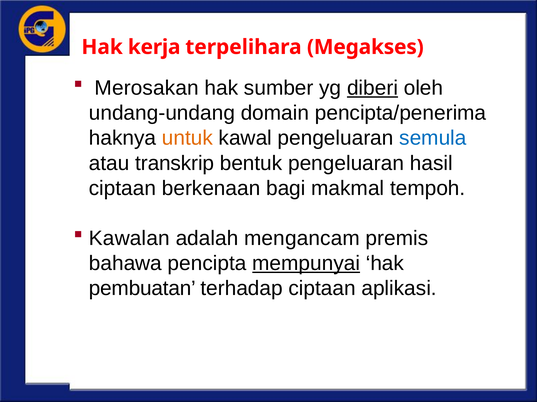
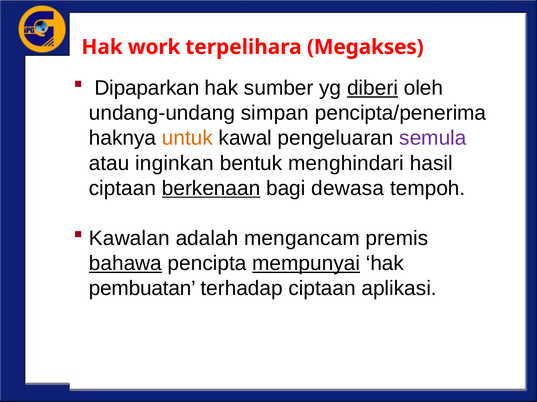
kerja: kerja -> work (154, 47)
Merosakan: Merosakan -> Dipaparkan (147, 88)
domain: domain -> simpan (275, 113)
semula colour: blue -> purple (433, 138)
transkrip: transkrip -> inginkan (175, 163)
bentuk pengeluaran: pengeluaran -> menghindari (346, 163)
berkenaan underline: none -> present (211, 189)
makmal: makmal -> dewasa (348, 189)
bahawa underline: none -> present (125, 264)
